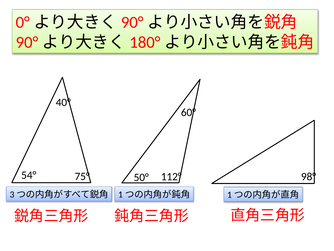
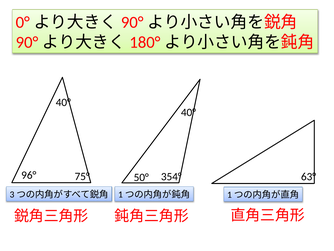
60°: 60° -> 40° (188, 112)
54°: 54° -> 96° (29, 175)
98°: 98° -> 63° (309, 176)
112°: 112° -> 354° (171, 176)
